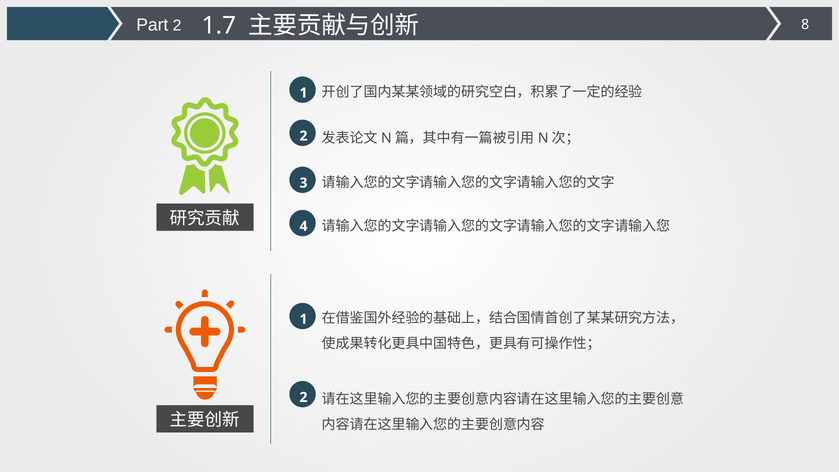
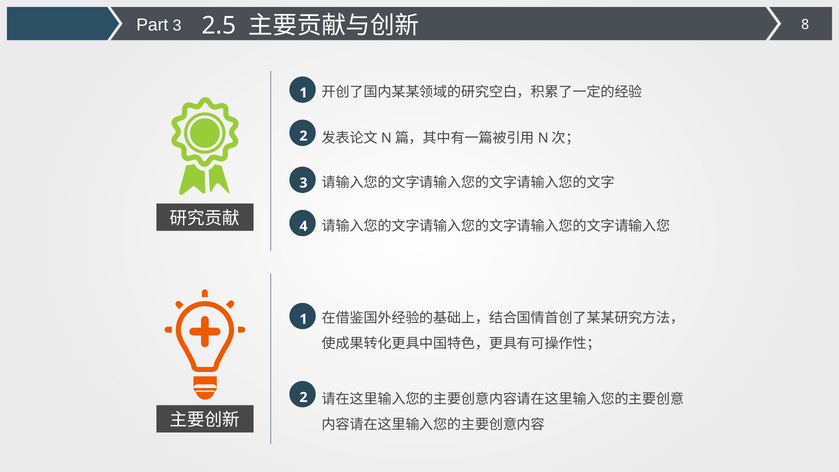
Part 2: 2 -> 3 (177, 26)
1.7: 1.7 -> 2.5 (219, 26)
